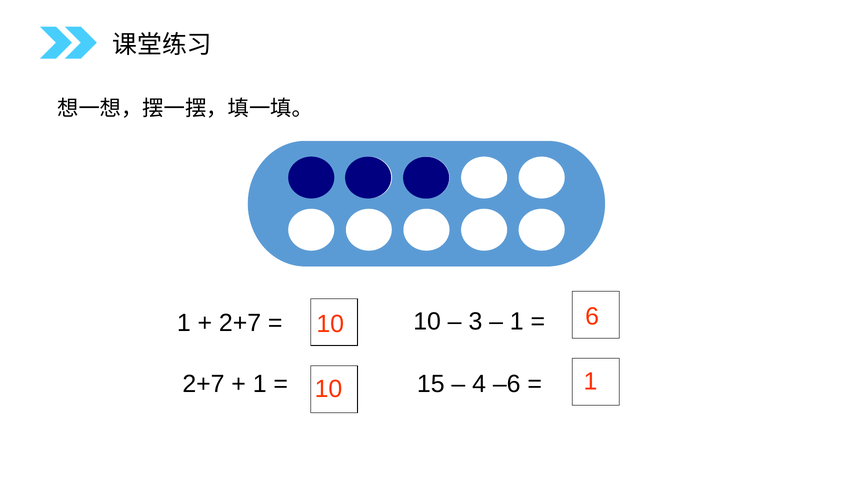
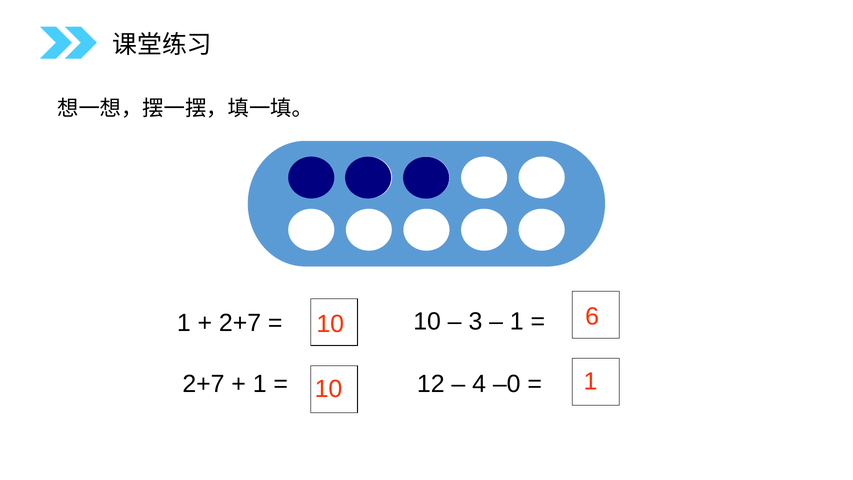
15: 15 -> 12 (431, 384)
–6: –6 -> –0 (507, 384)
